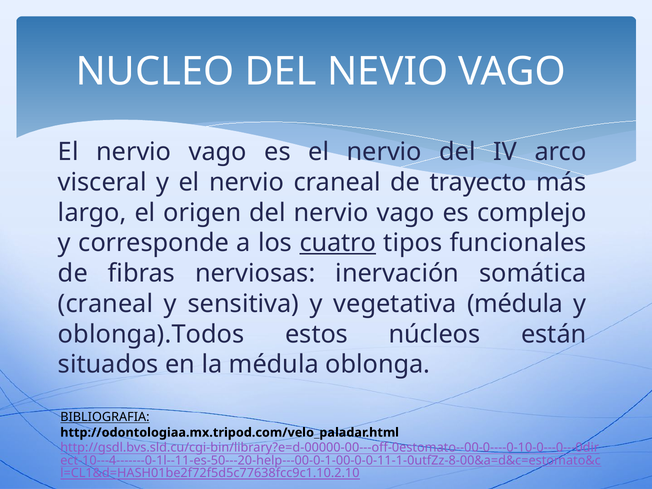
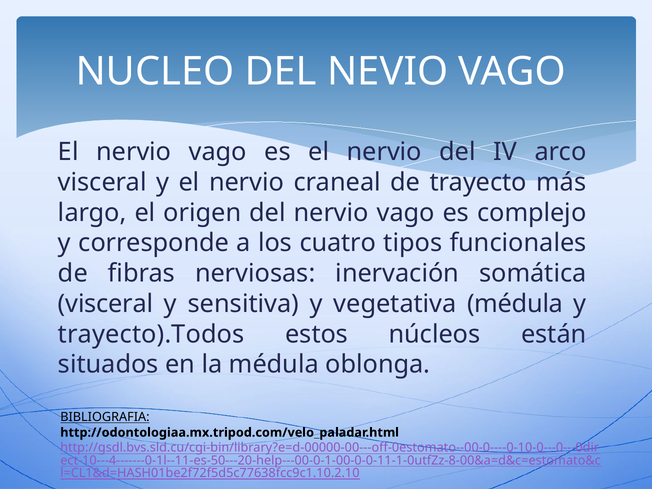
cuatro underline: present -> none (338, 243)
craneal: craneal -> visceral (106, 304)
oblonga).Todos: oblonga).Todos -> trayecto).Todos (151, 334)
